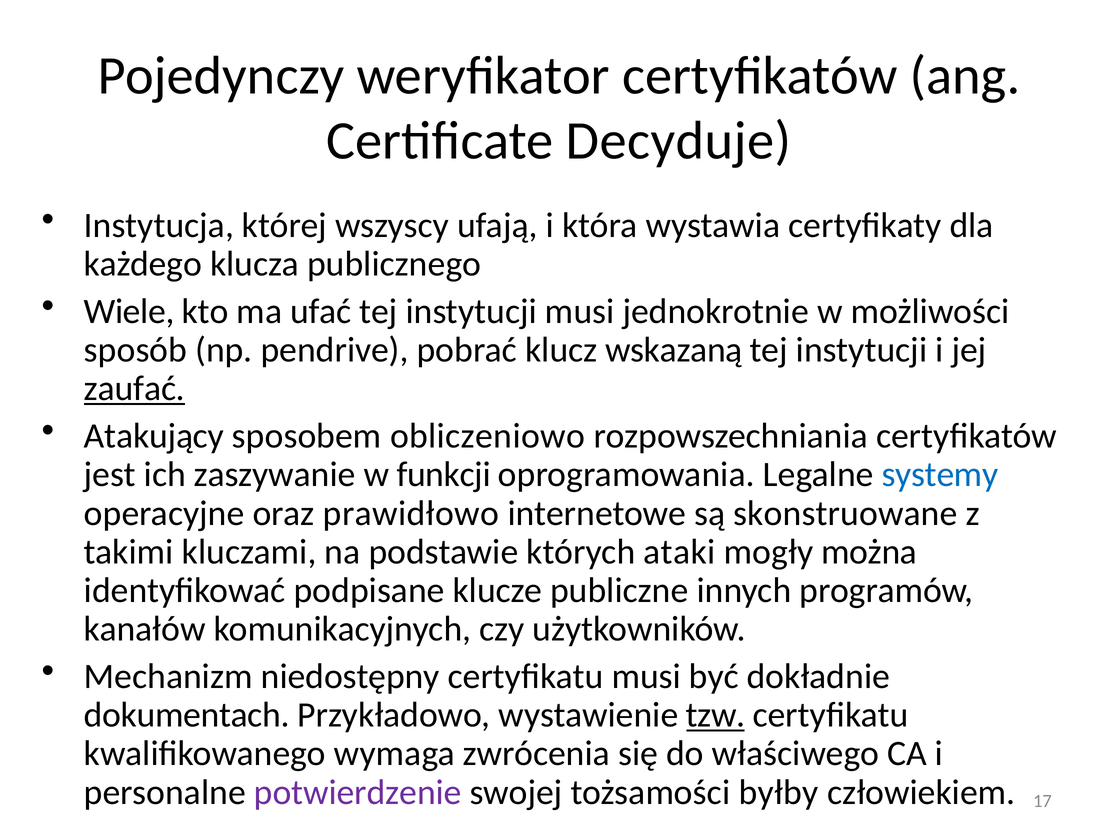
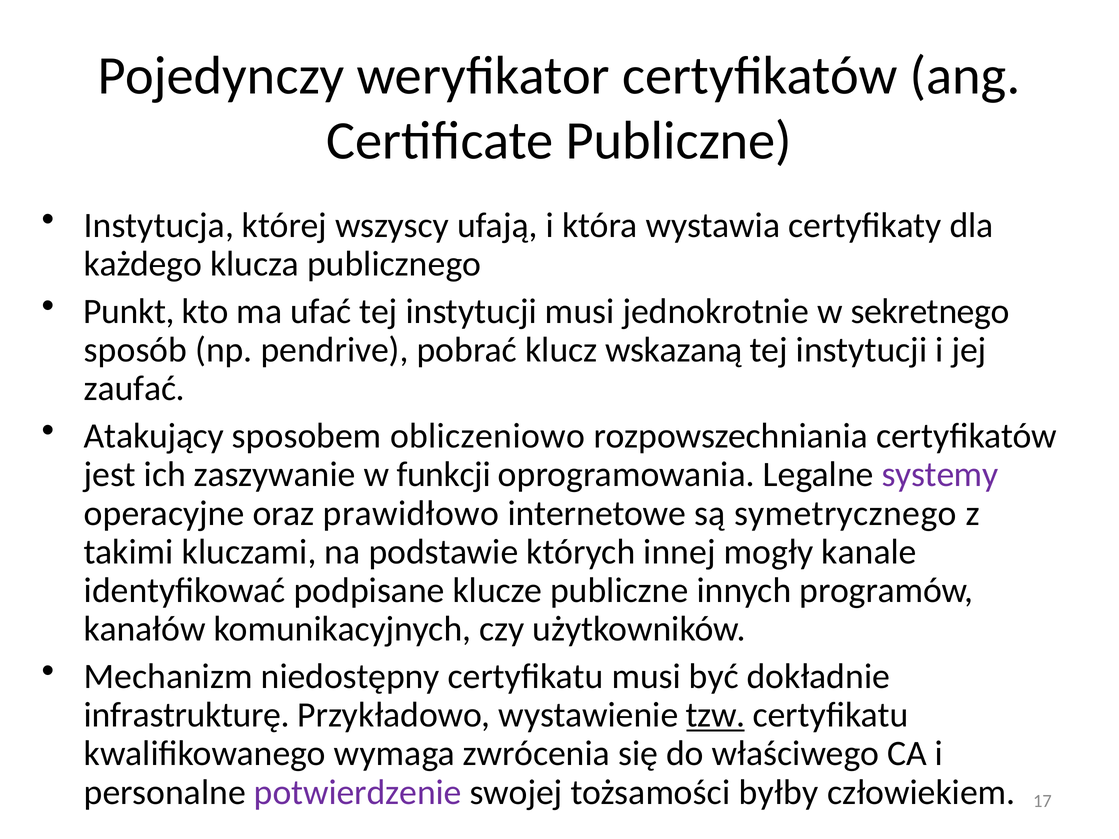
Certificate Decyduje: Decyduje -> Publiczne (679, 141)
Wiele: Wiele -> Punkt (129, 311)
możliwości: możliwości -> sekretnego (930, 311)
zaufać underline: present -> none (134, 389)
systemy colour: blue -> purple (940, 475)
skonstruowane: skonstruowane -> symetrycznego (845, 513)
ataki: ataki -> innej (680, 552)
można: można -> kanale (869, 552)
dokumentach: dokumentach -> infrastrukturę (187, 715)
